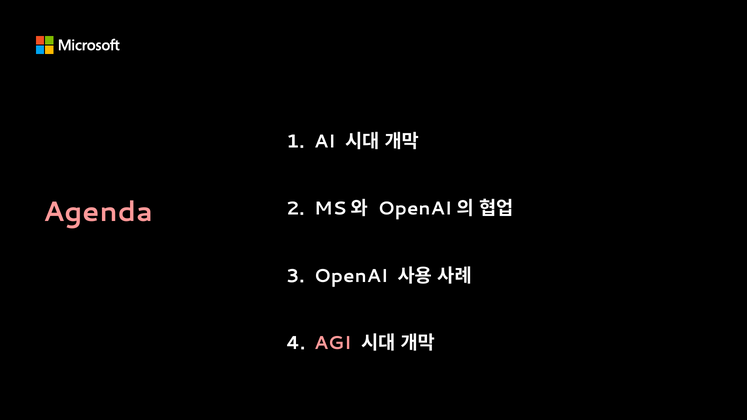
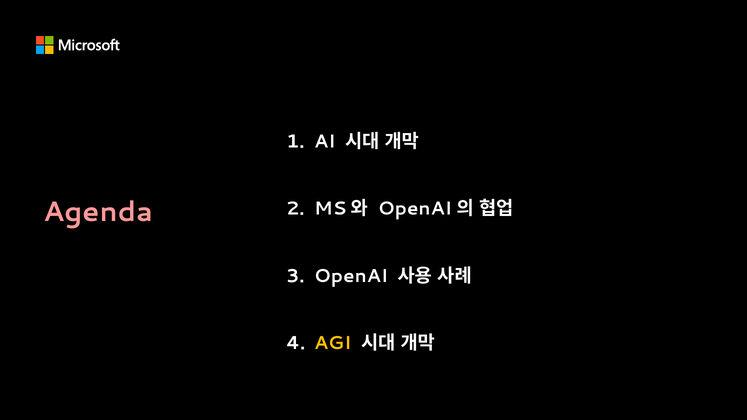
AGI colour: pink -> yellow (333, 343)
